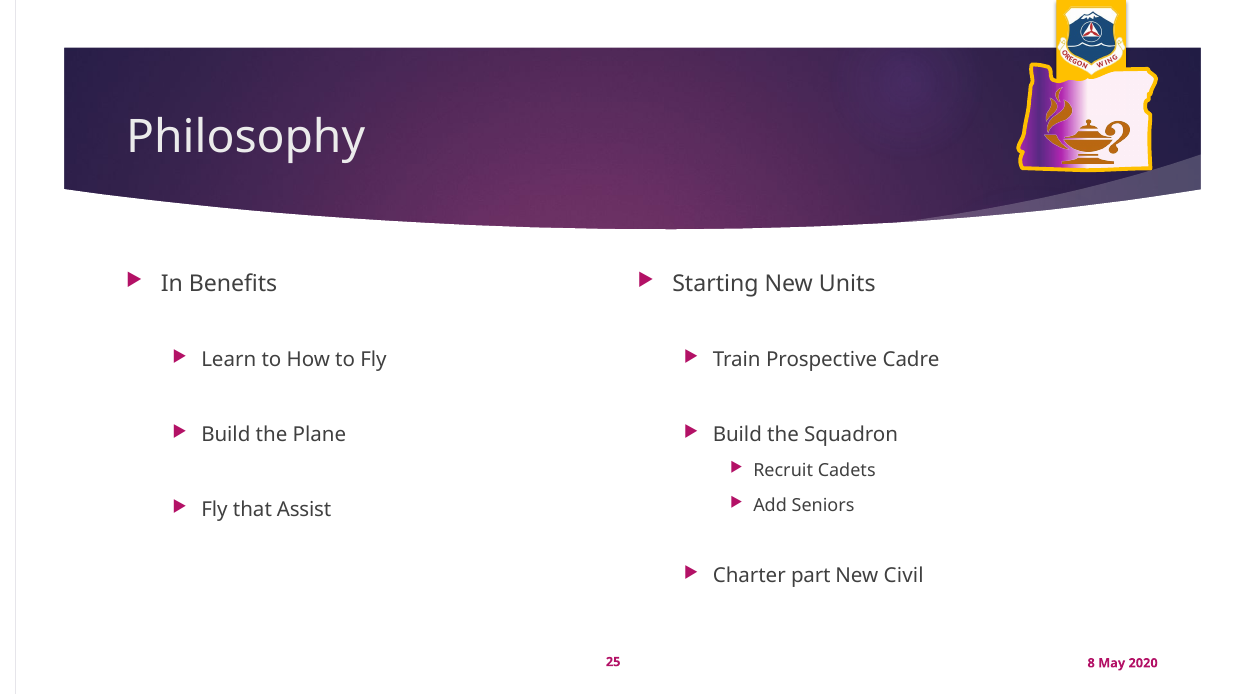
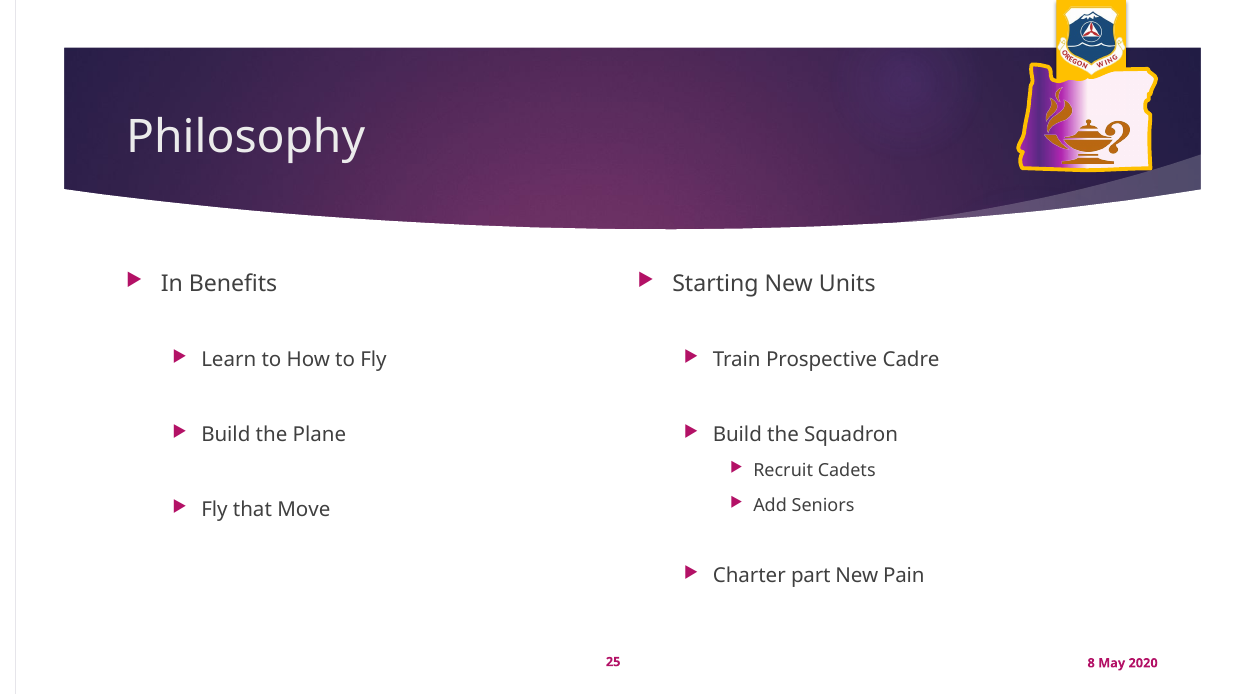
Assist: Assist -> Move (304, 510)
Civil: Civil -> Pain (904, 576)
